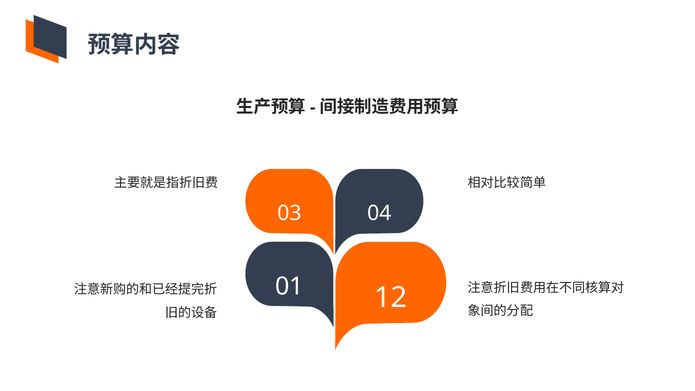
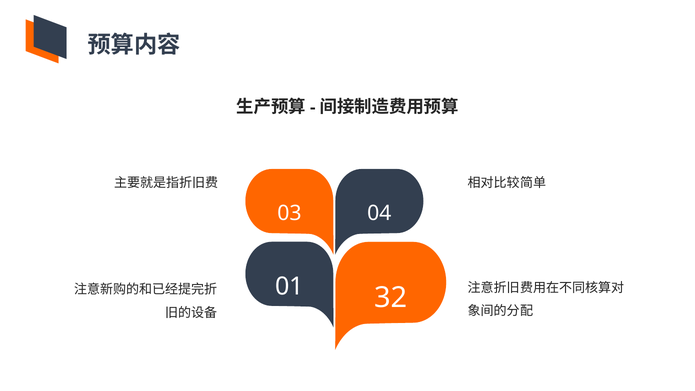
12: 12 -> 32 (391, 298)
